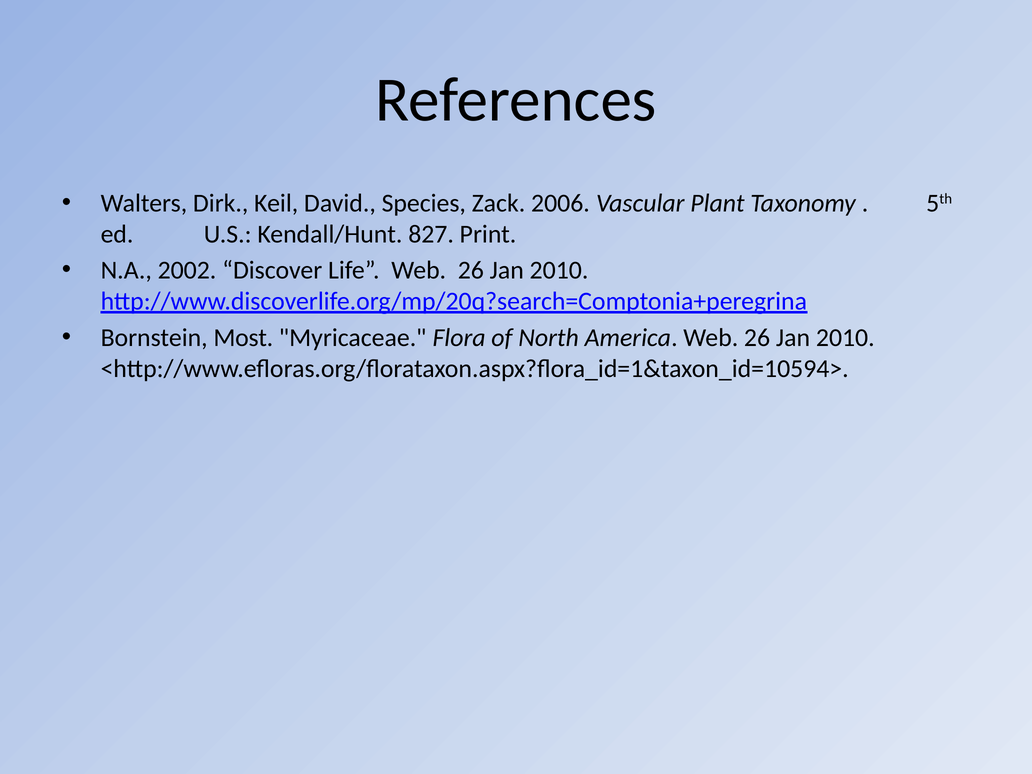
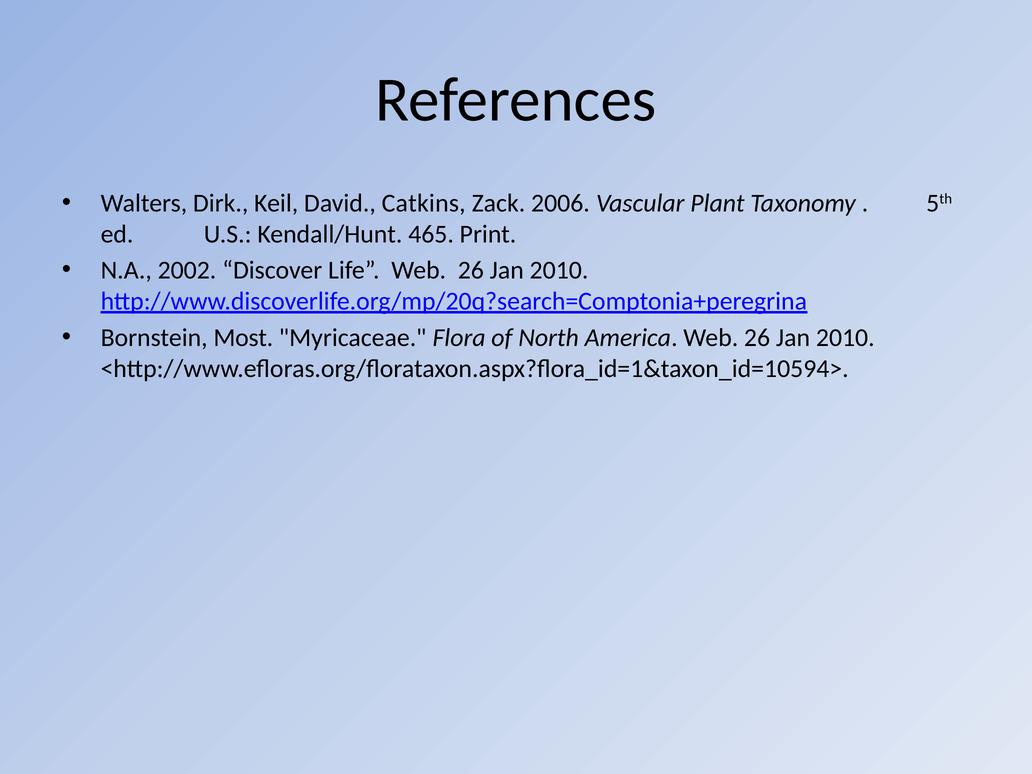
Species: Species -> Catkins (424, 203)
827: 827 -> 465 (431, 234)
